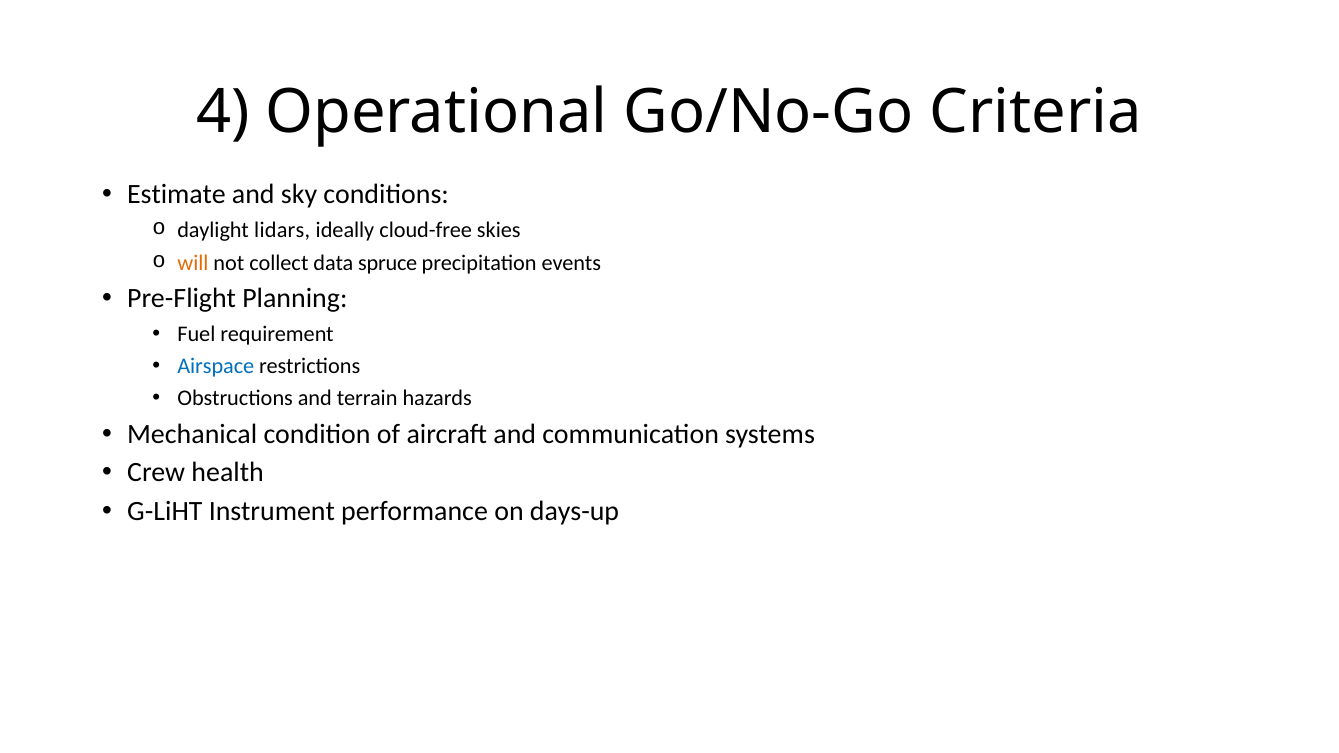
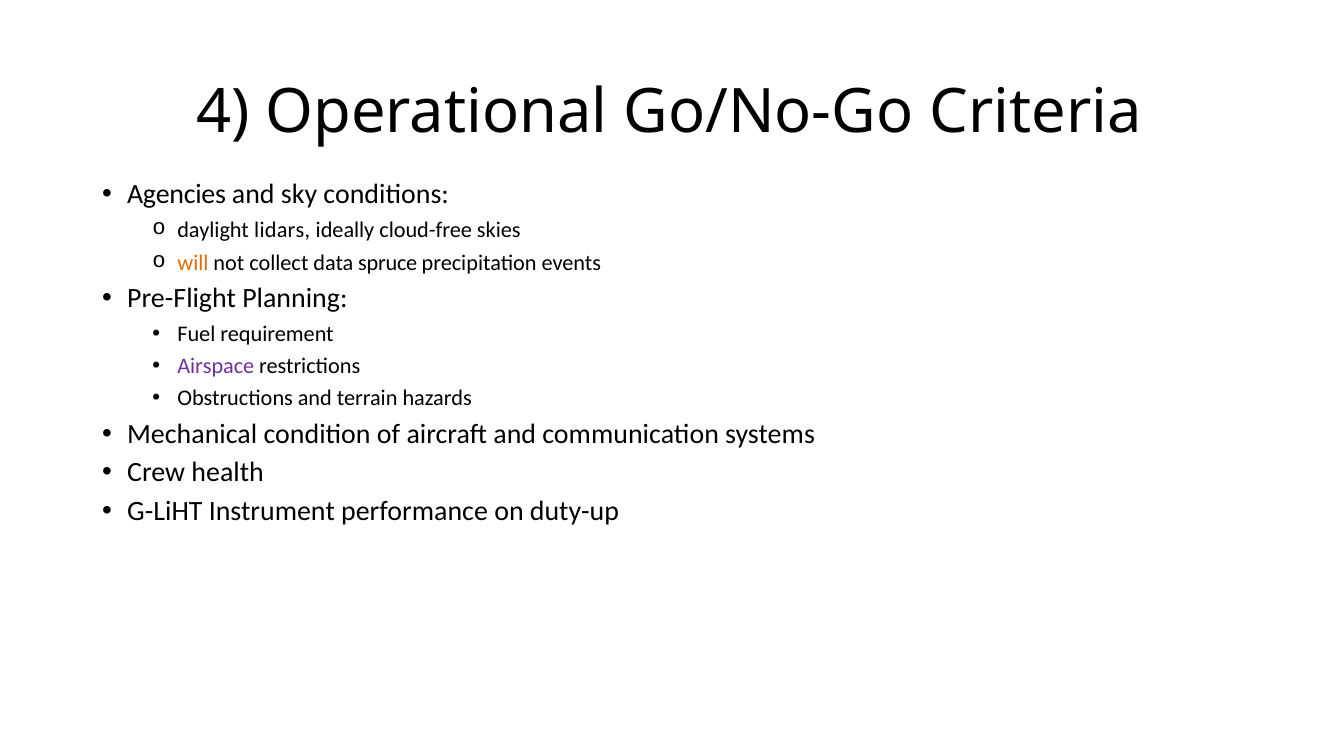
Estimate: Estimate -> Agencies (177, 195)
Airspace colour: blue -> purple (216, 366)
days-up: days-up -> duty-up (574, 511)
